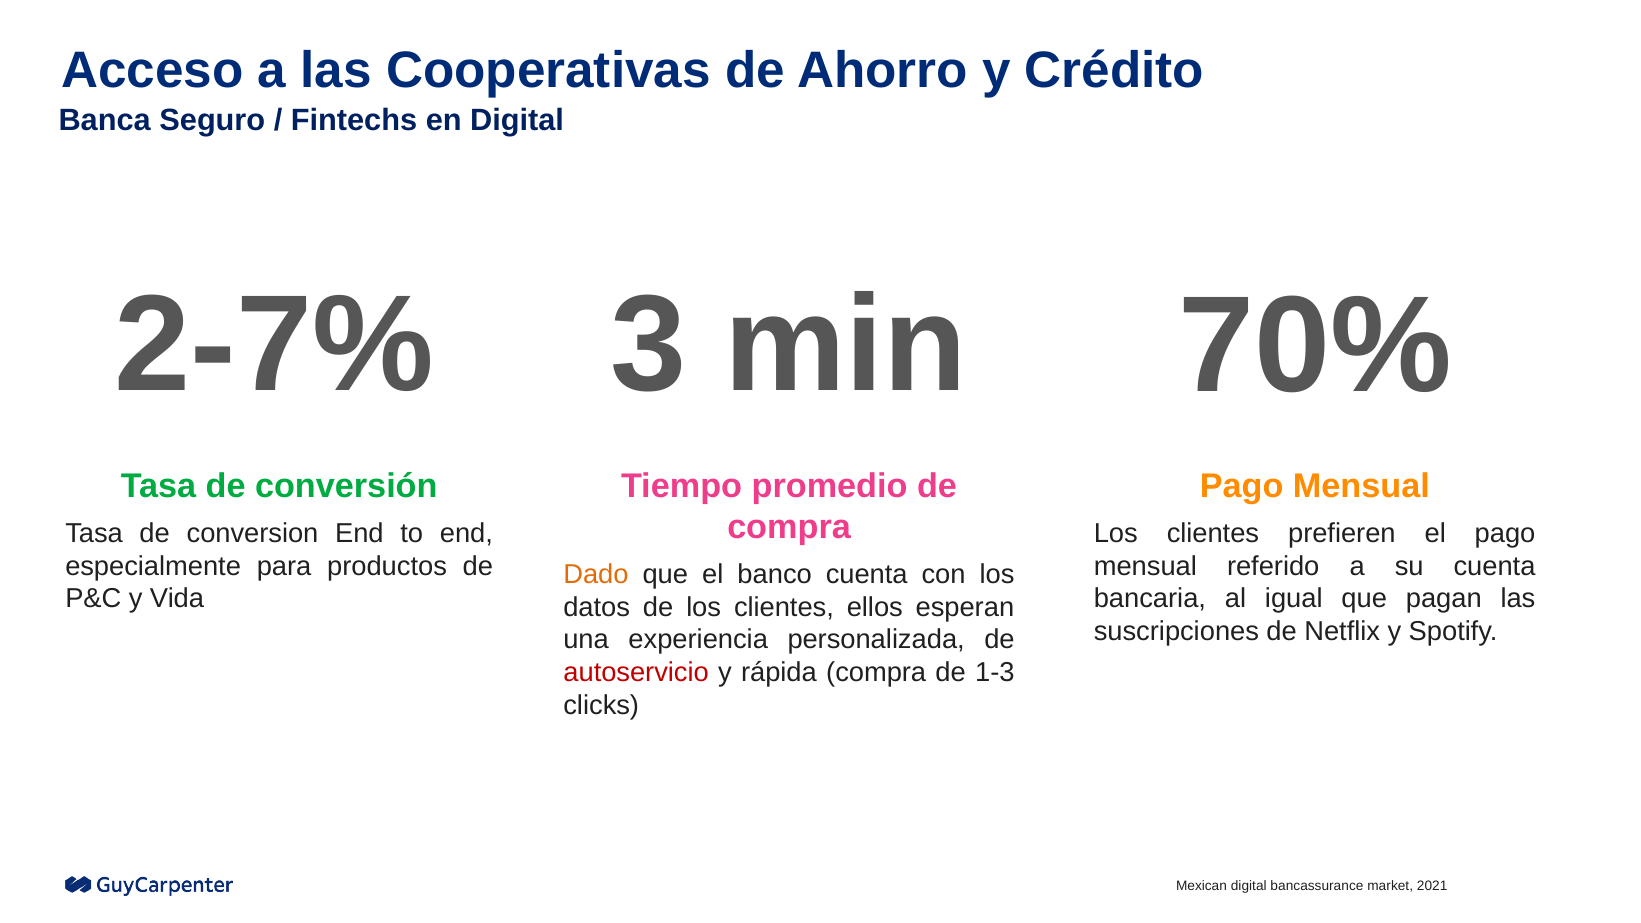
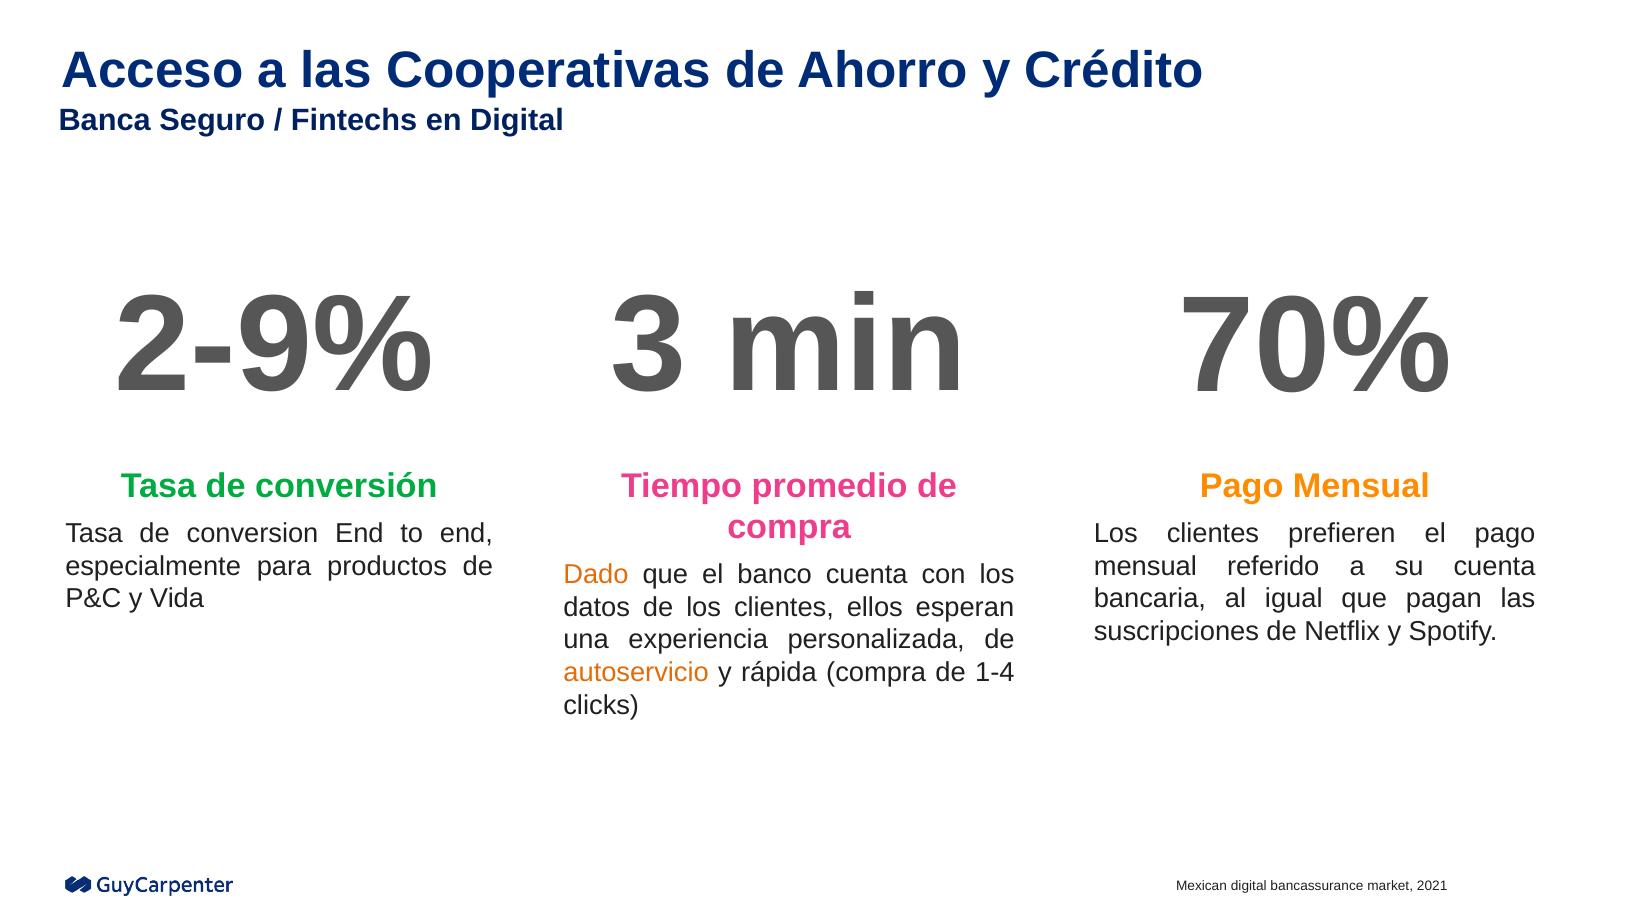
2-7%: 2-7% -> 2-9% (275, 345)
autoservicio colour: red -> orange (636, 673)
1-3: 1-3 -> 1-4 (995, 673)
